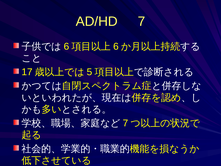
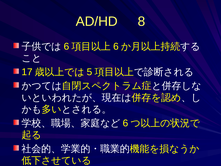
AD/HD 7: 7 -> 8 (142, 21)
7: 7 -> 6 (125, 123)
